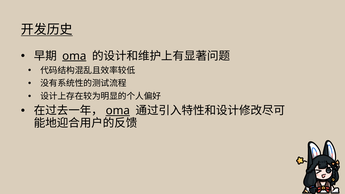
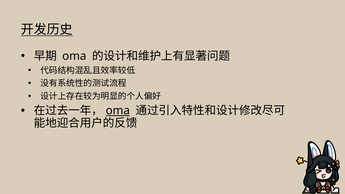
oma underline: present -> none (74, 56)
